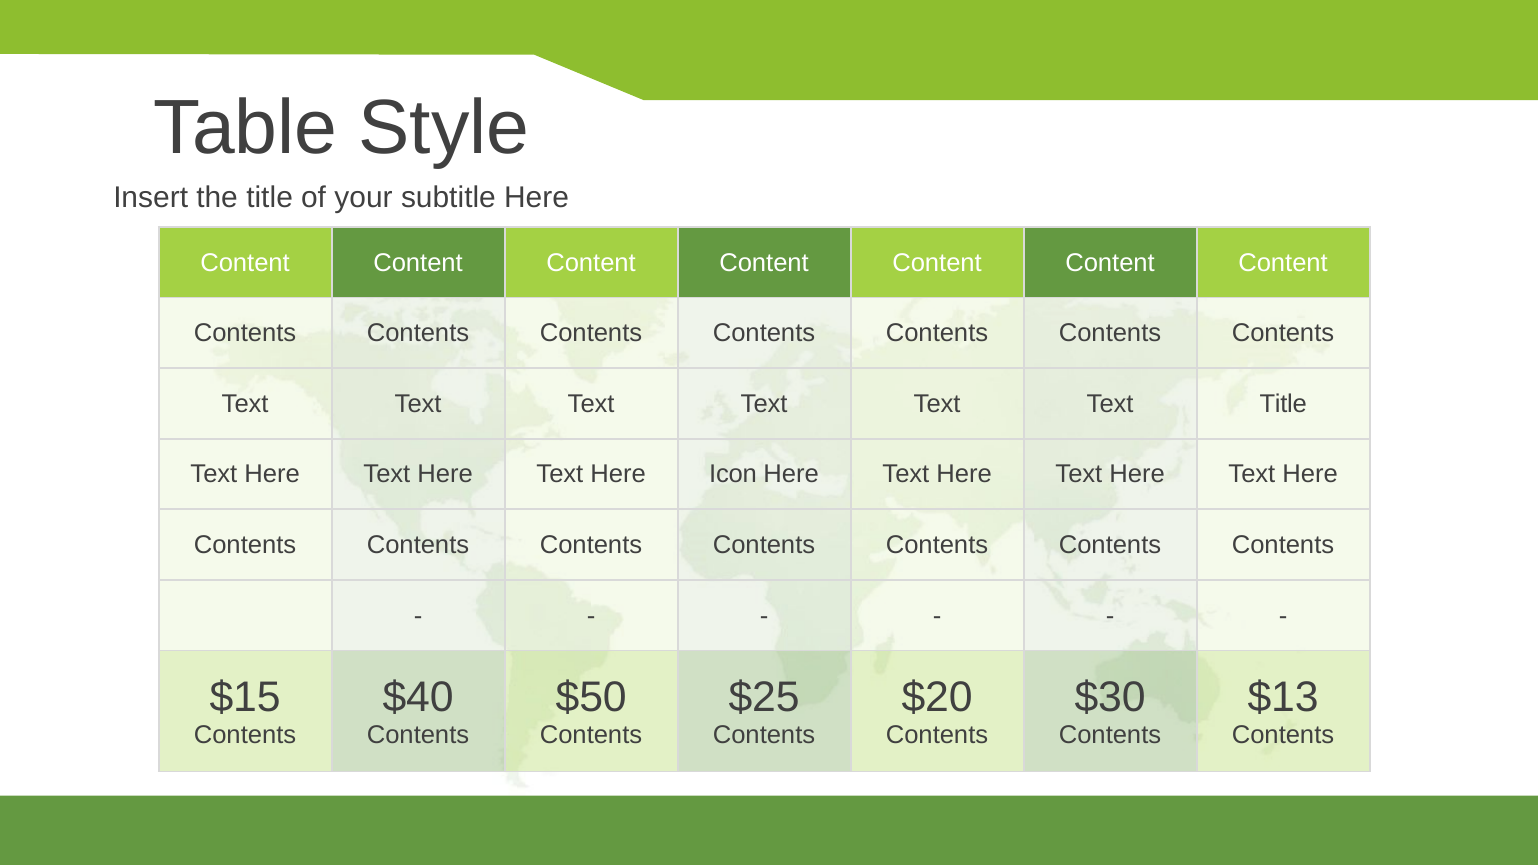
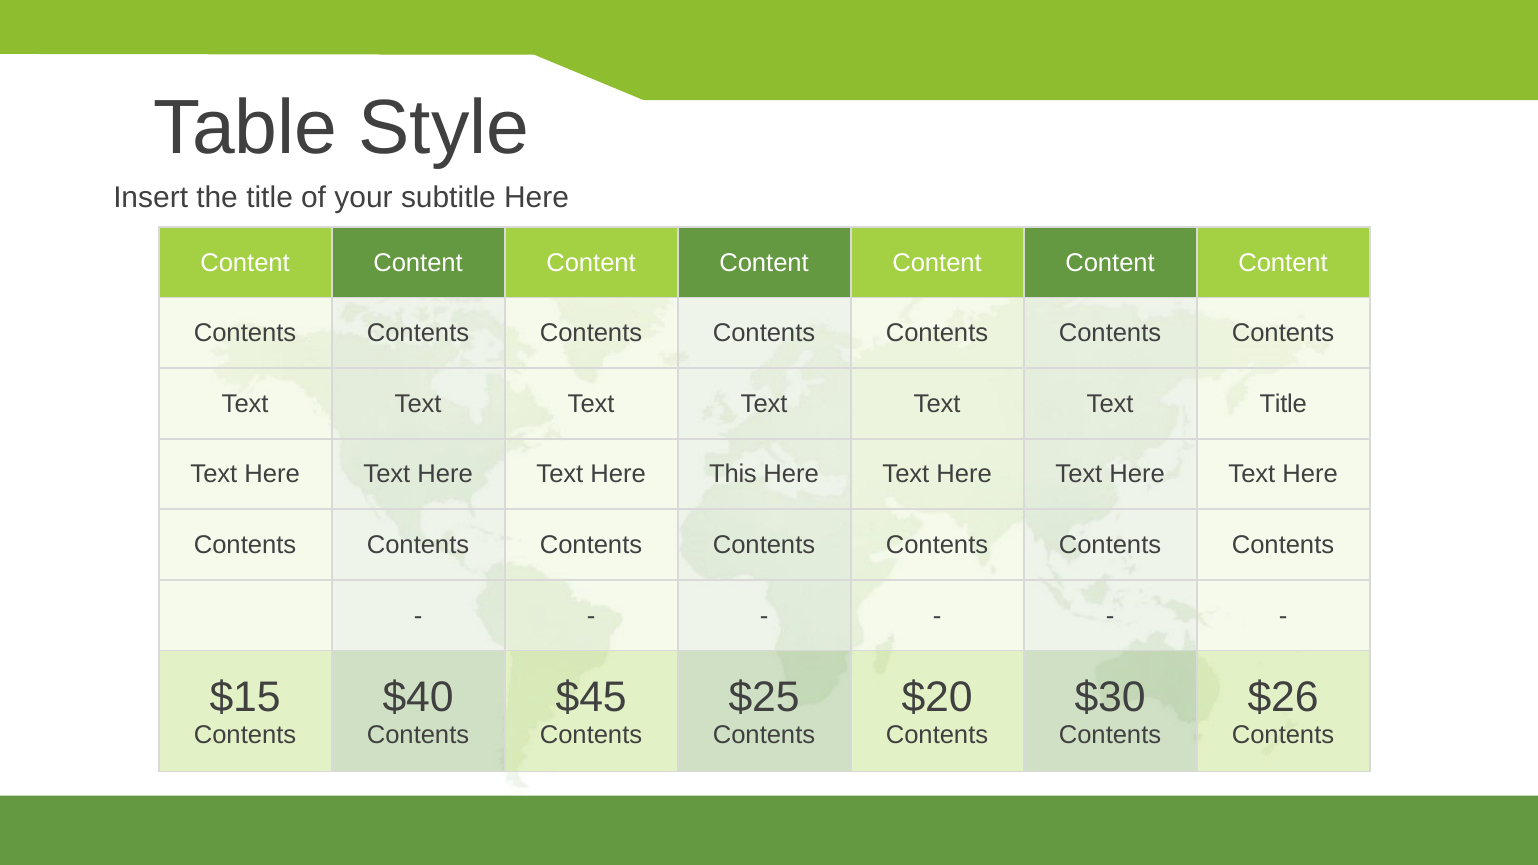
Icon: Icon -> This (733, 475)
$50: $50 -> $45 (591, 697)
$13: $13 -> $26 (1283, 697)
